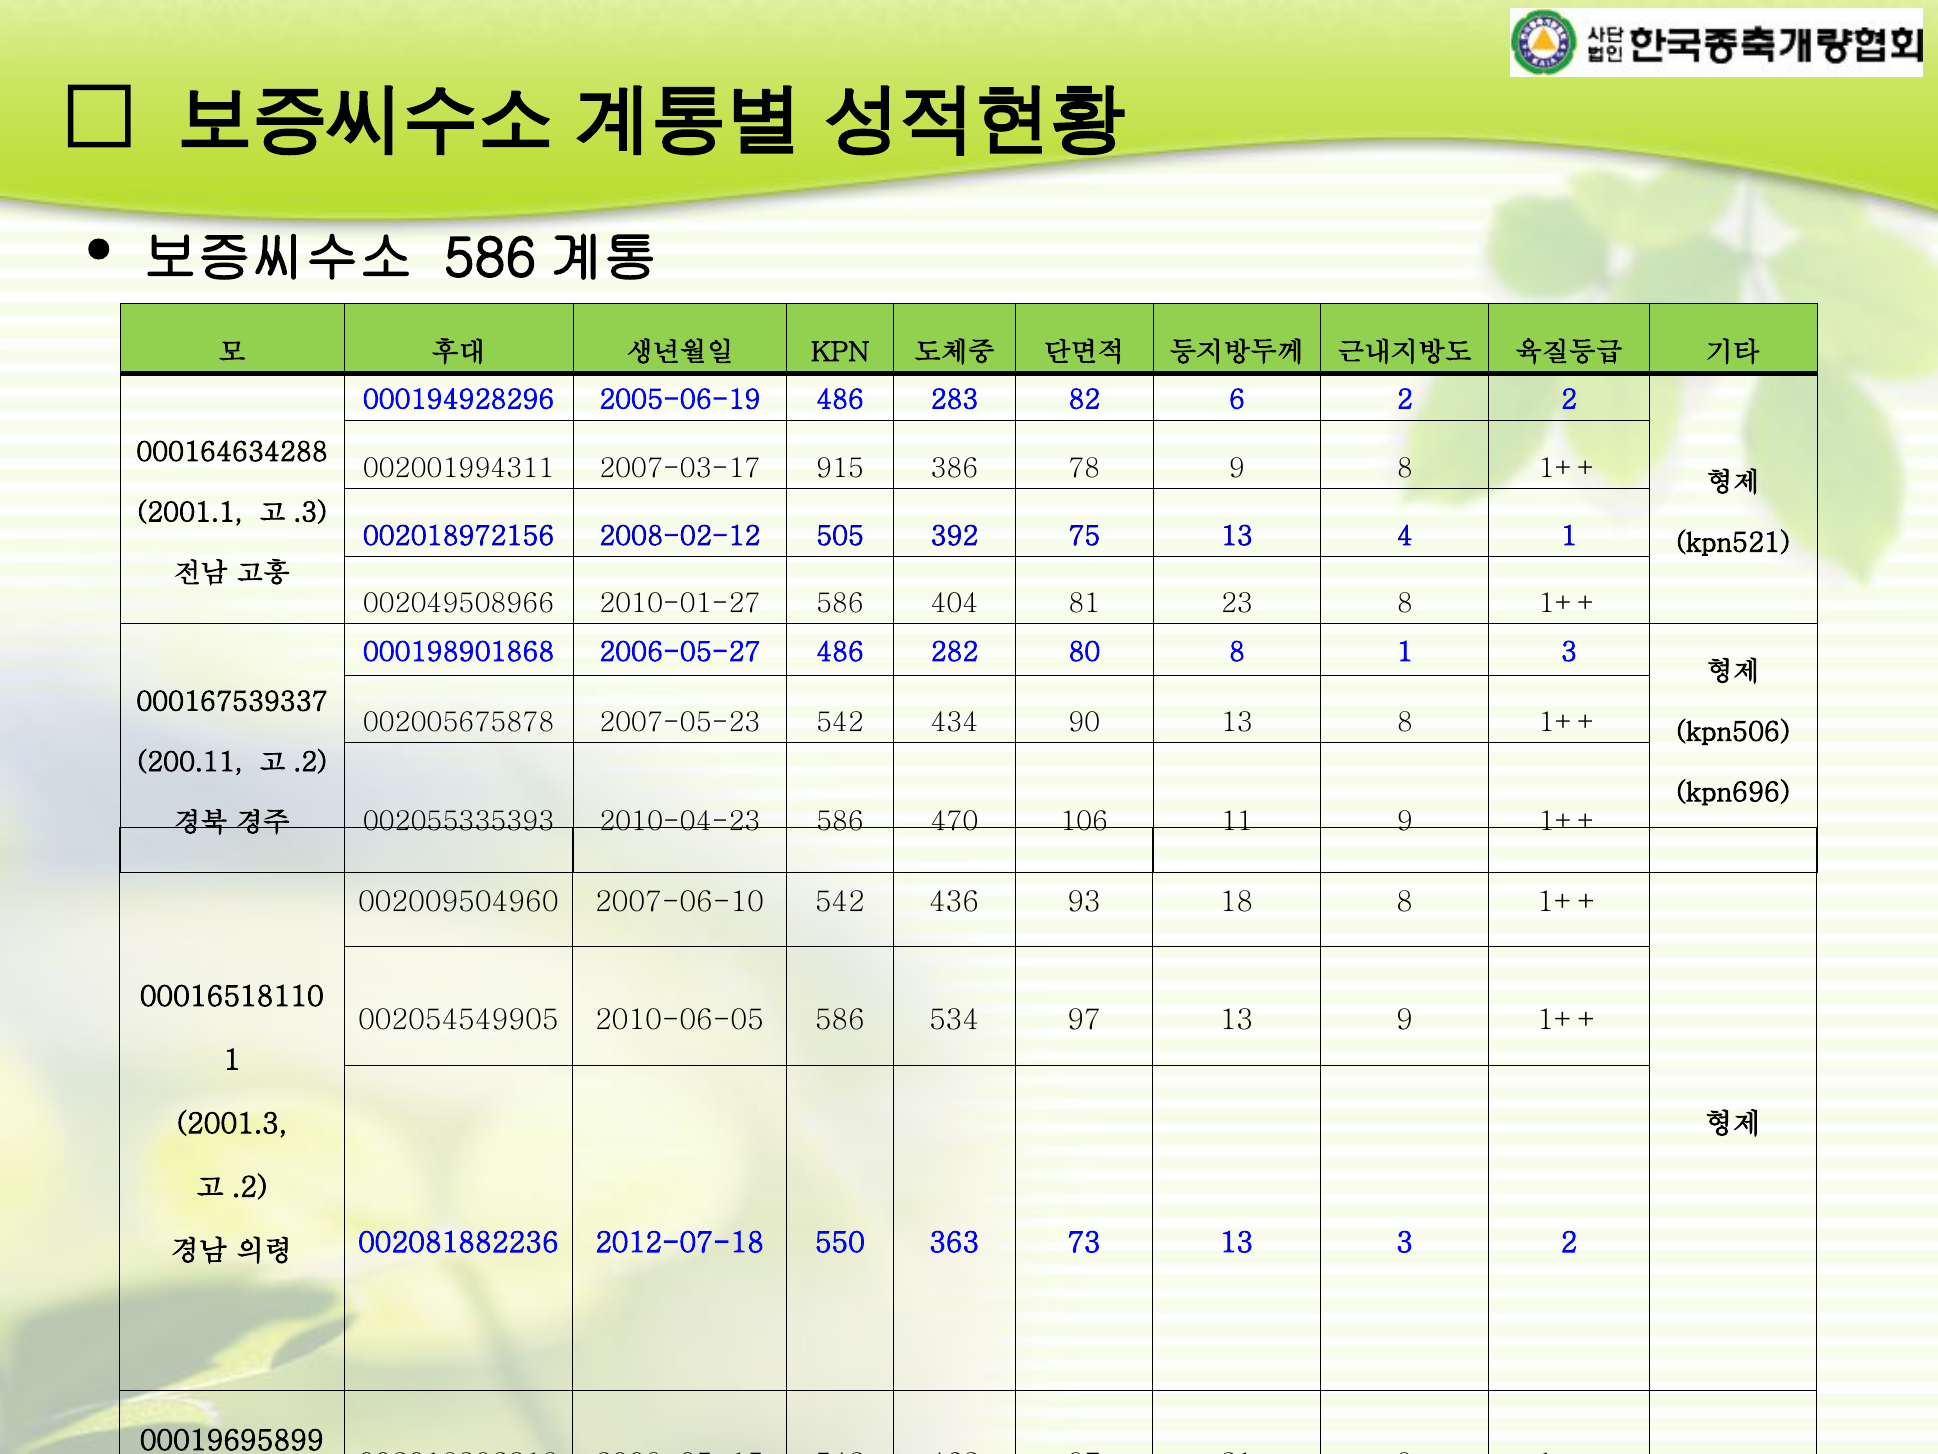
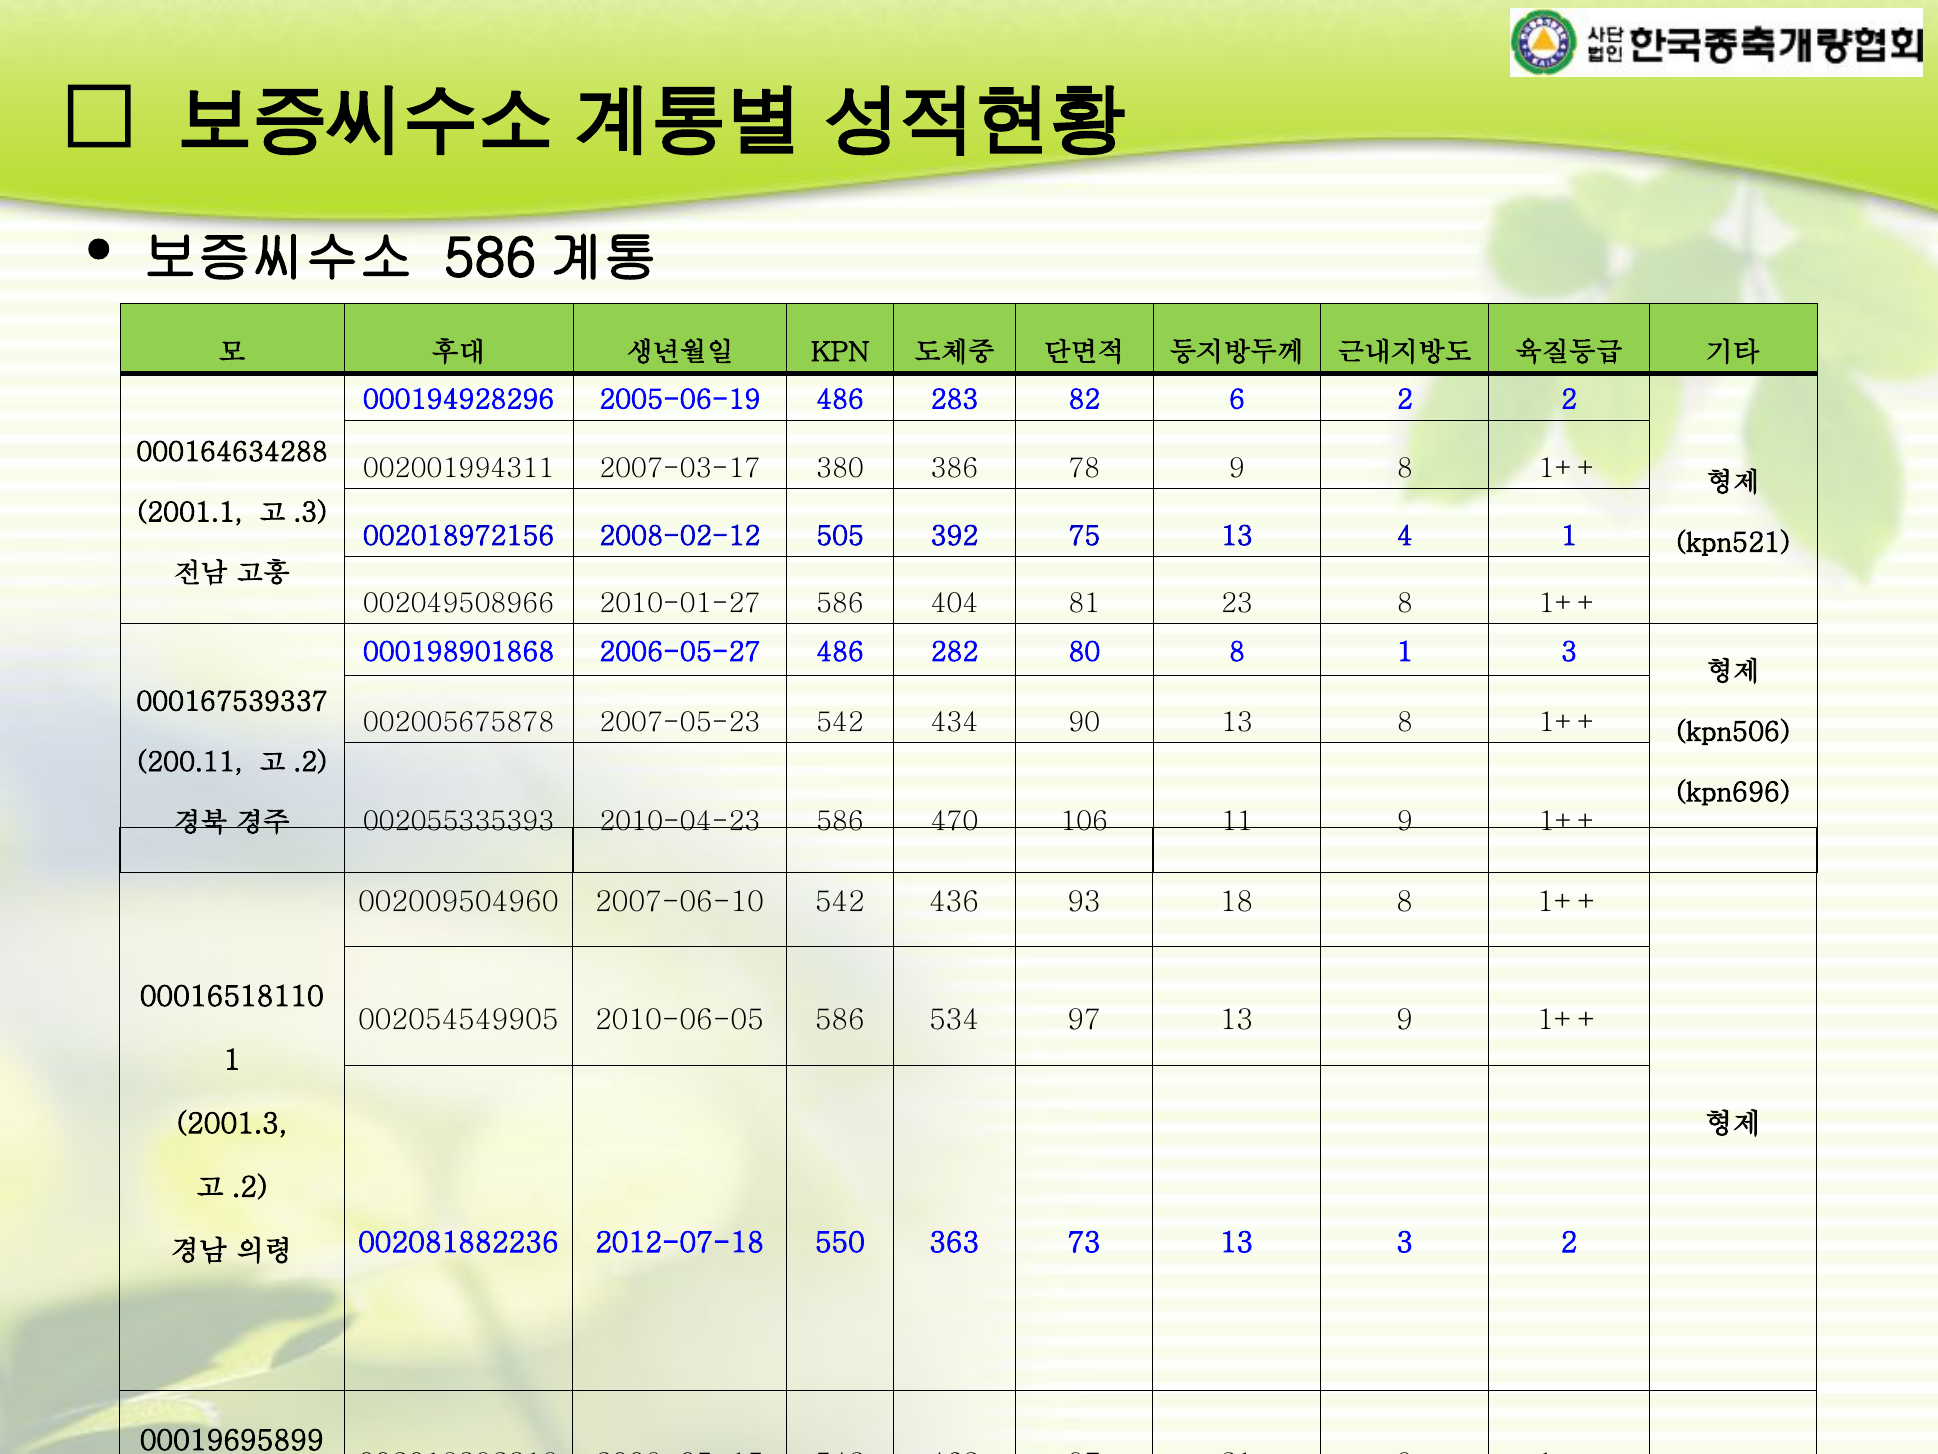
915: 915 -> 380 (840, 468)
